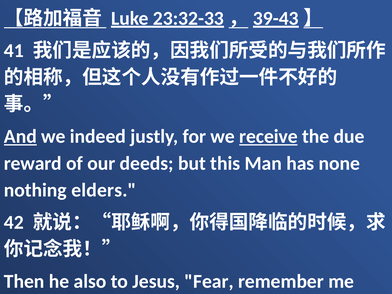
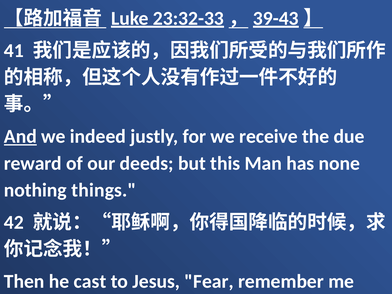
receive underline: present -> none (268, 137)
elders: elders -> things (104, 190)
also: also -> cast (90, 281)
